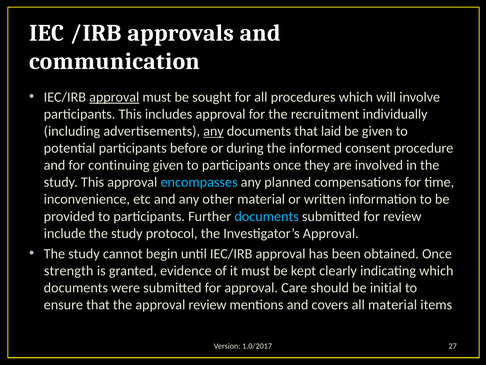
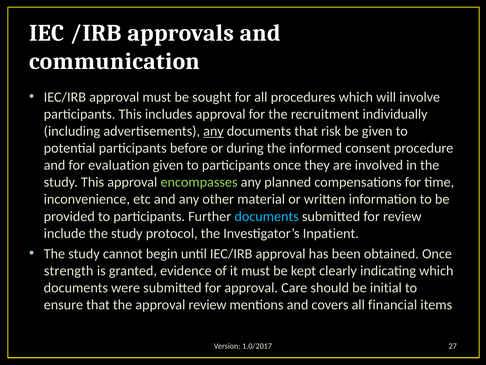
approval underline: present -> none (114, 97)
laid: laid -> risk (331, 131)
continuing: continuing -> evaluation (119, 165)
encompasses colour: light blue -> light green (199, 182)
Investigator’s Approval: Approval -> Inpatient (331, 233)
all material: material -> financial (393, 304)
